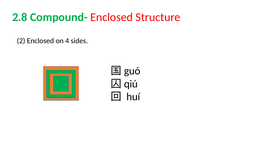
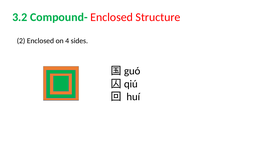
2.8: 2.8 -> 3.2 (20, 17)
